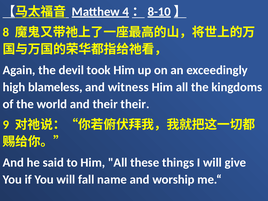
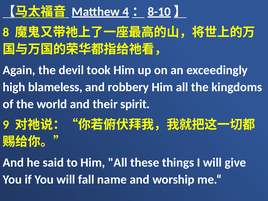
witness: witness -> robbery (128, 87)
their their: their -> spirit (135, 104)
